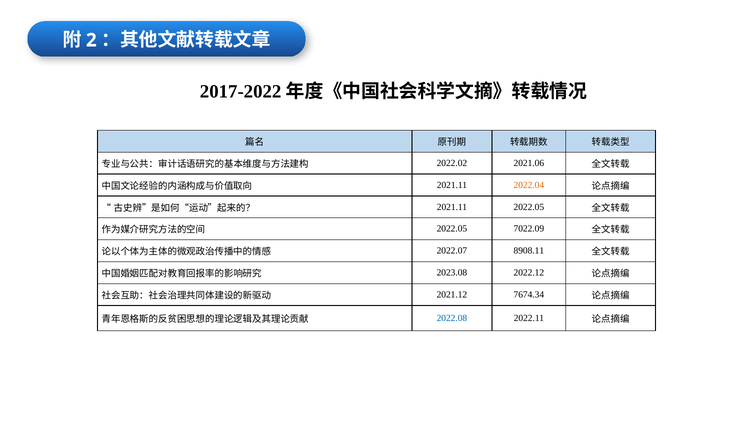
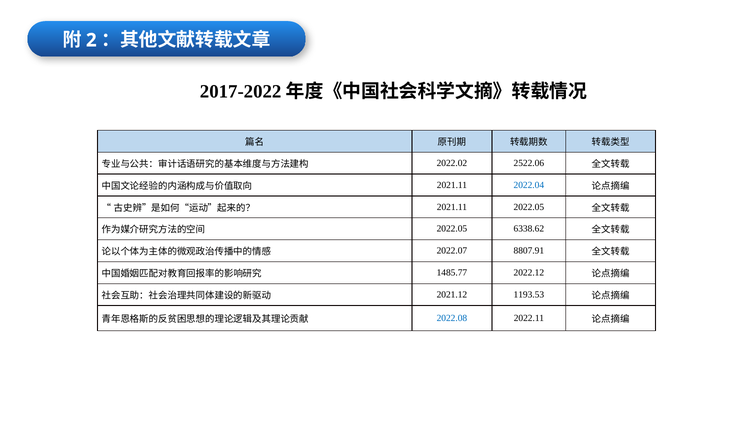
2021.06: 2021.06 -> 2522.06 (529, 163)
2022.04 colour: orange -> blue (529, 185)
7022.09: 7022.09 -> 6338.62 (529, 229)
8908.11: 8908.11 -> 8807.91 (529, 251)
2023.08: 2023.08 -> 1485.77 (452, 273)
7674.34: 7674.34 -> 1193.53 (529, 295)
